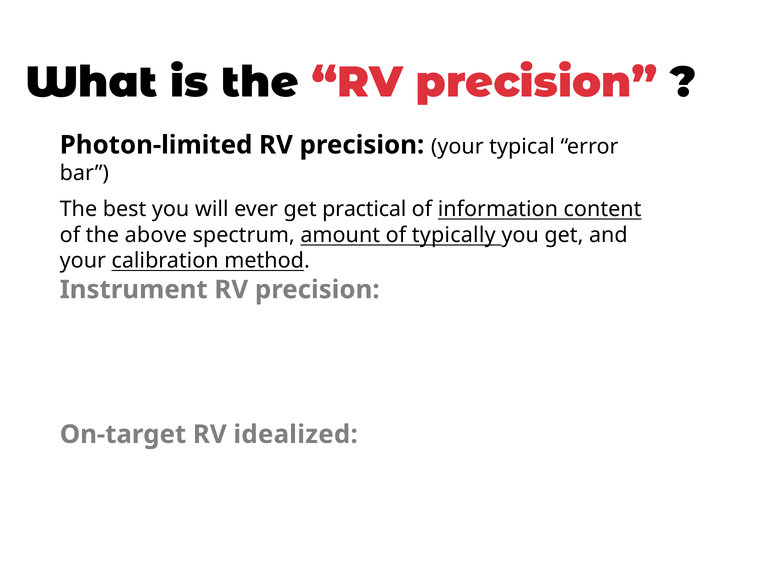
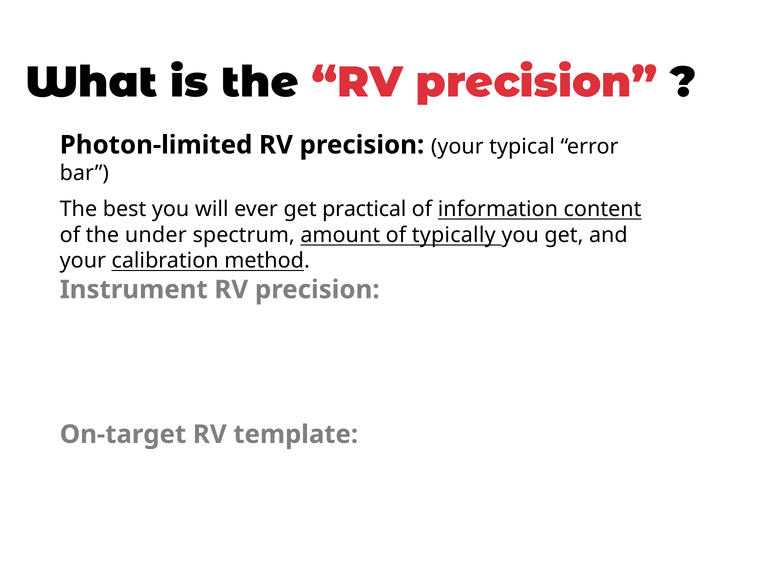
above: above -> under (156, 235)
idealized: idealized -> template (296, 435)
